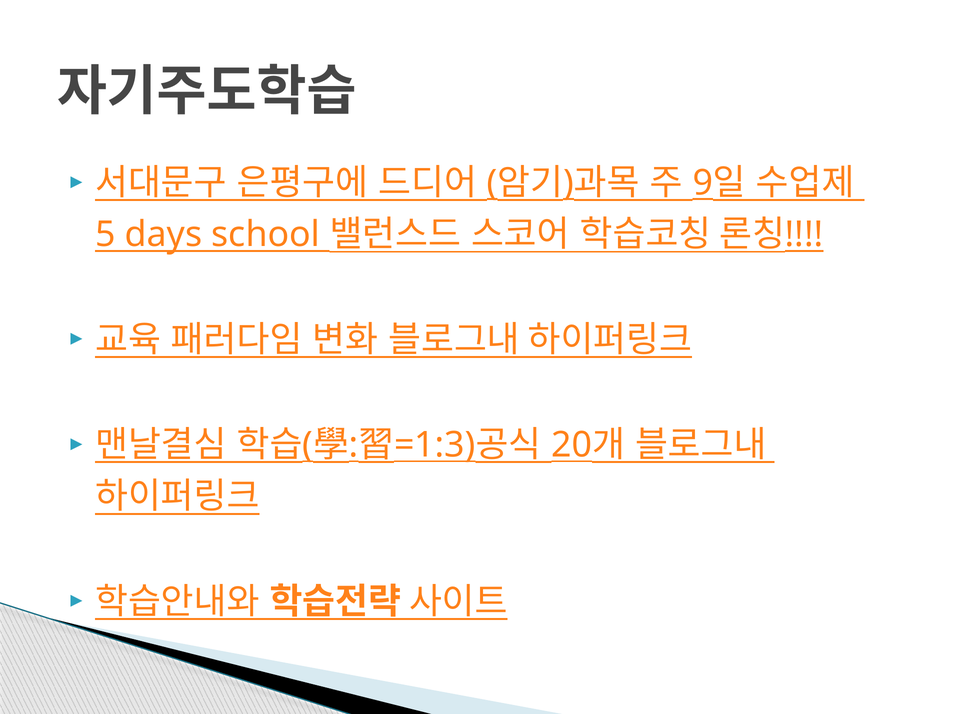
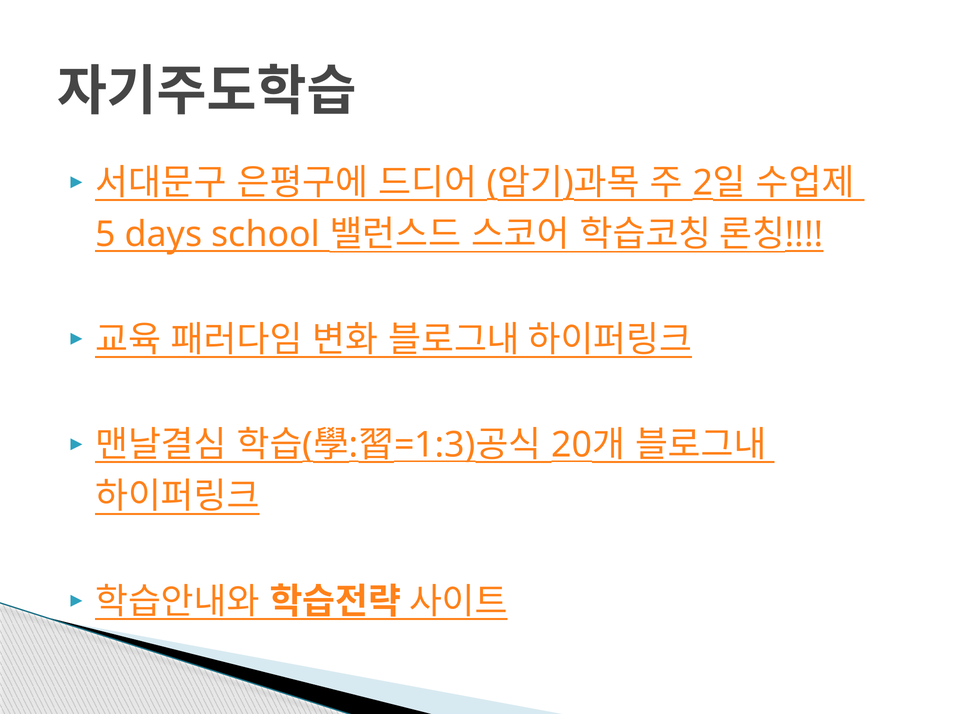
9: 9 -> 2 (703, 183)
